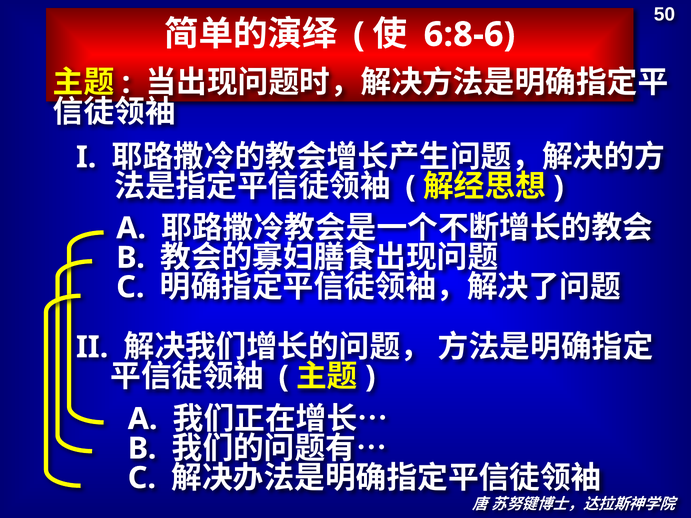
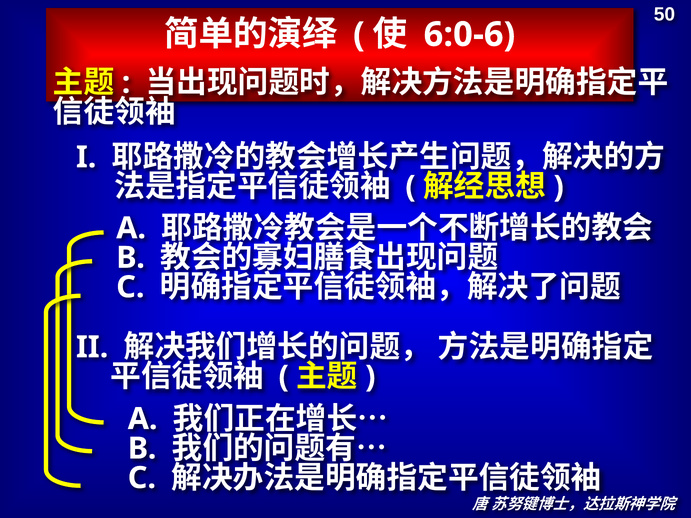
6:8-6: 6:8-6 -> 6:0-6 (469, 35)
